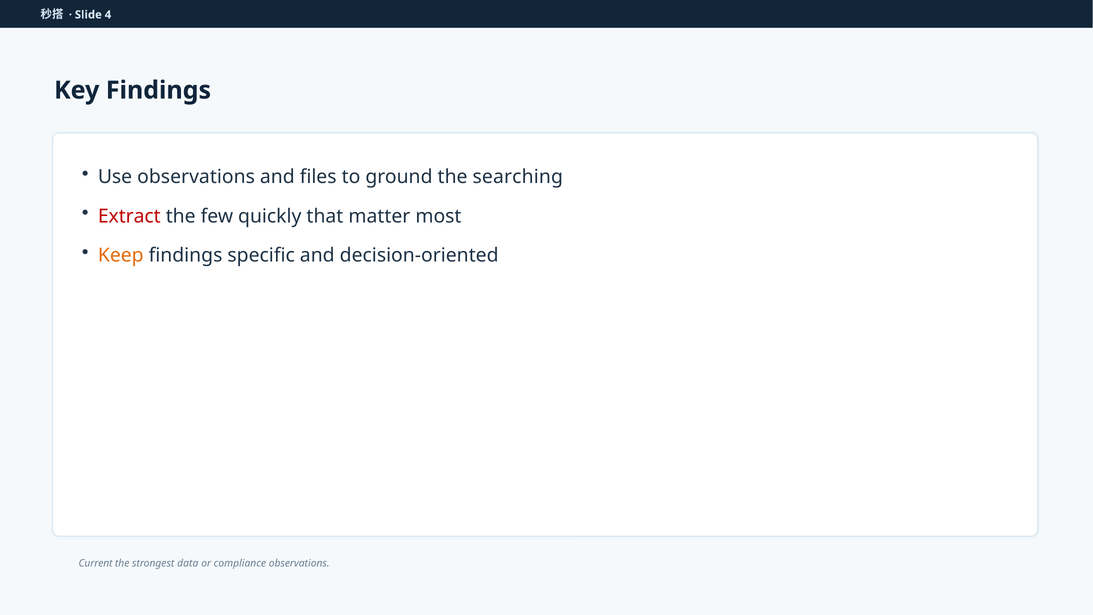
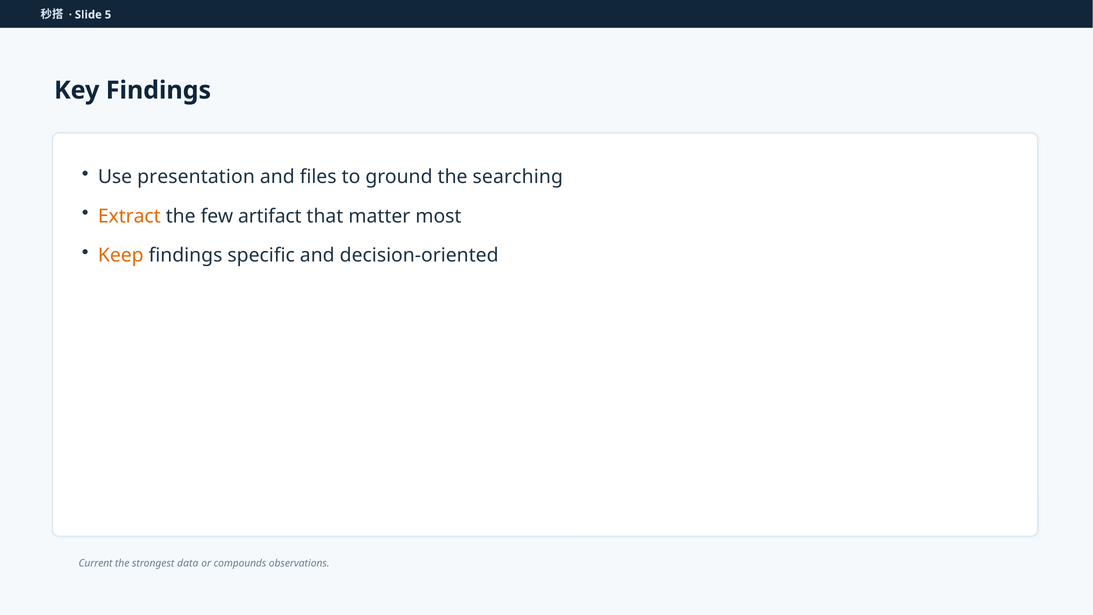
4: 4 -> 5 (108, 15)
Use observations: observations -> presentation (196, 177)
Extract colour: red -> orange (129, 216)
quickly: quickly -> artifact (270, 216)
compliance: compliance -> compounds (240, 563)
